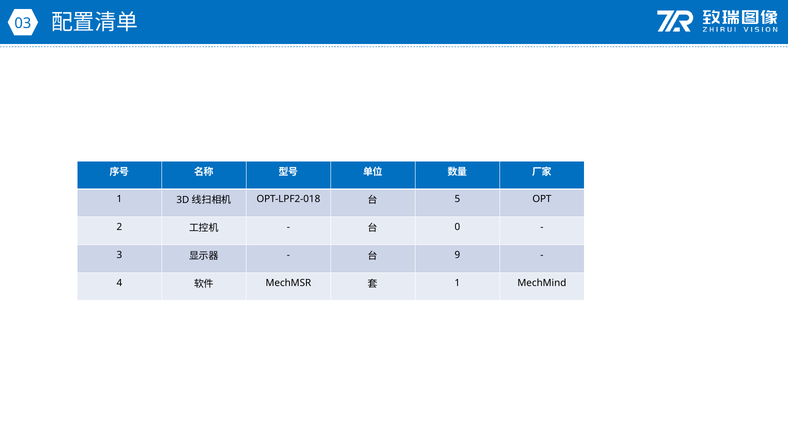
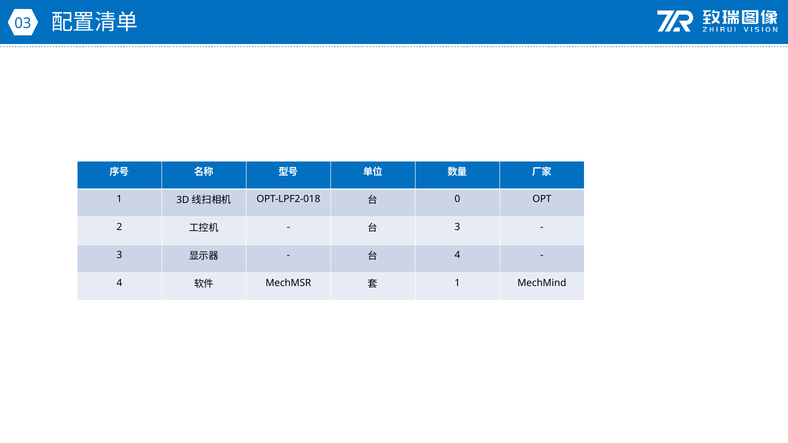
5: 5 -> 0 (457, 199)
0: 0 -> 3 (457, 227)
9: 9 -> 4 (457, 255)
